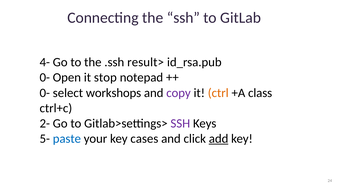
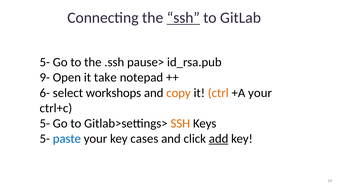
ssh underline: none -> present (183, 18)
4-: 4- -> 5- (45, 62)
result>: result> -> pause> (146, 62)
0-: 0- -> 9- (45, 78)
stop: stop -> take (105, 78)
0-: 0- -> 6- (45, 93)
copy colour: purple -> orange (178, 93)
+A class: class -> your (260, 93)
2-: 2- -> 5- (45, 124)
SSH colour: purple -> orange (180, 124)
